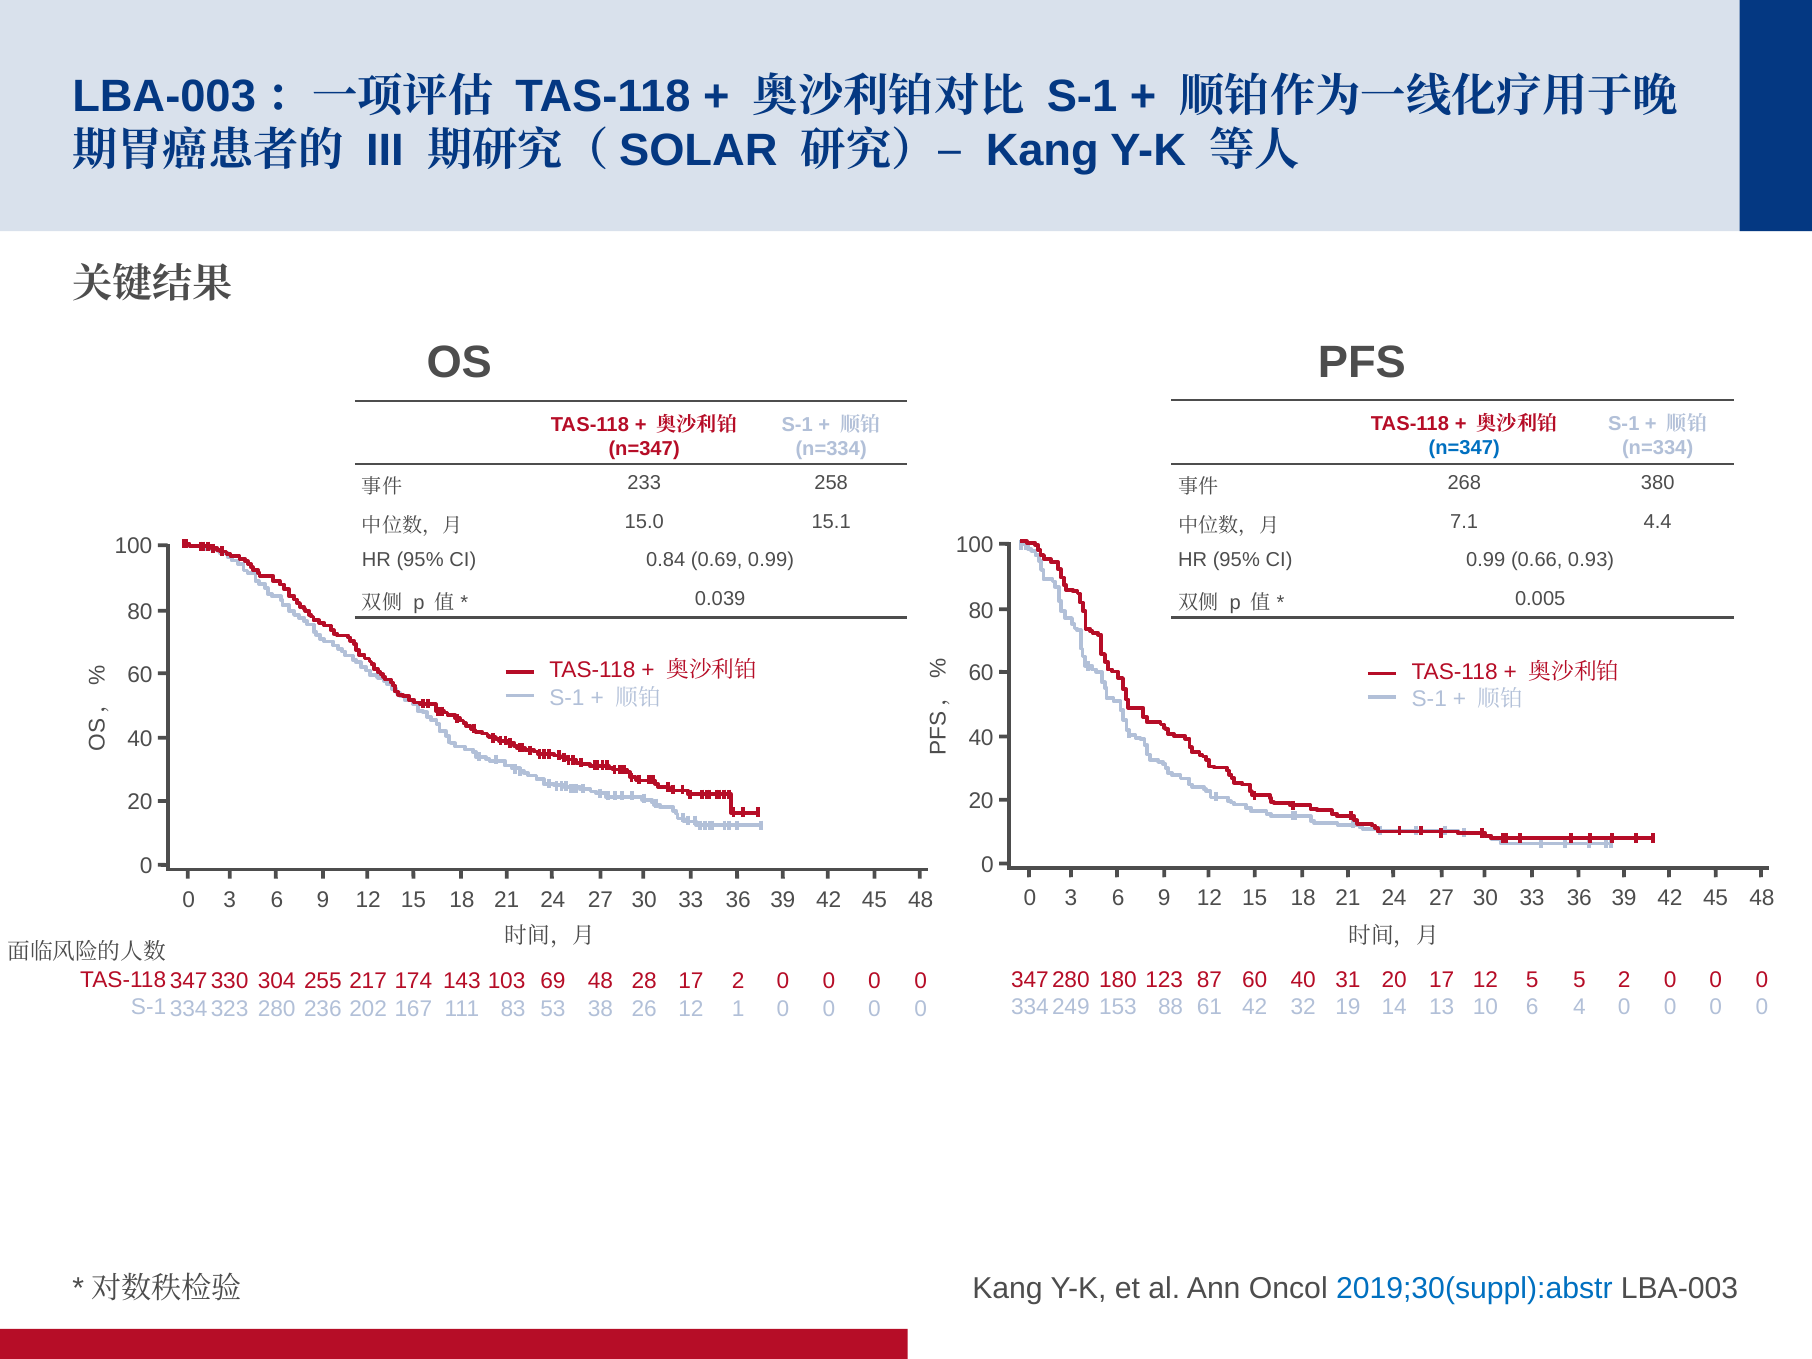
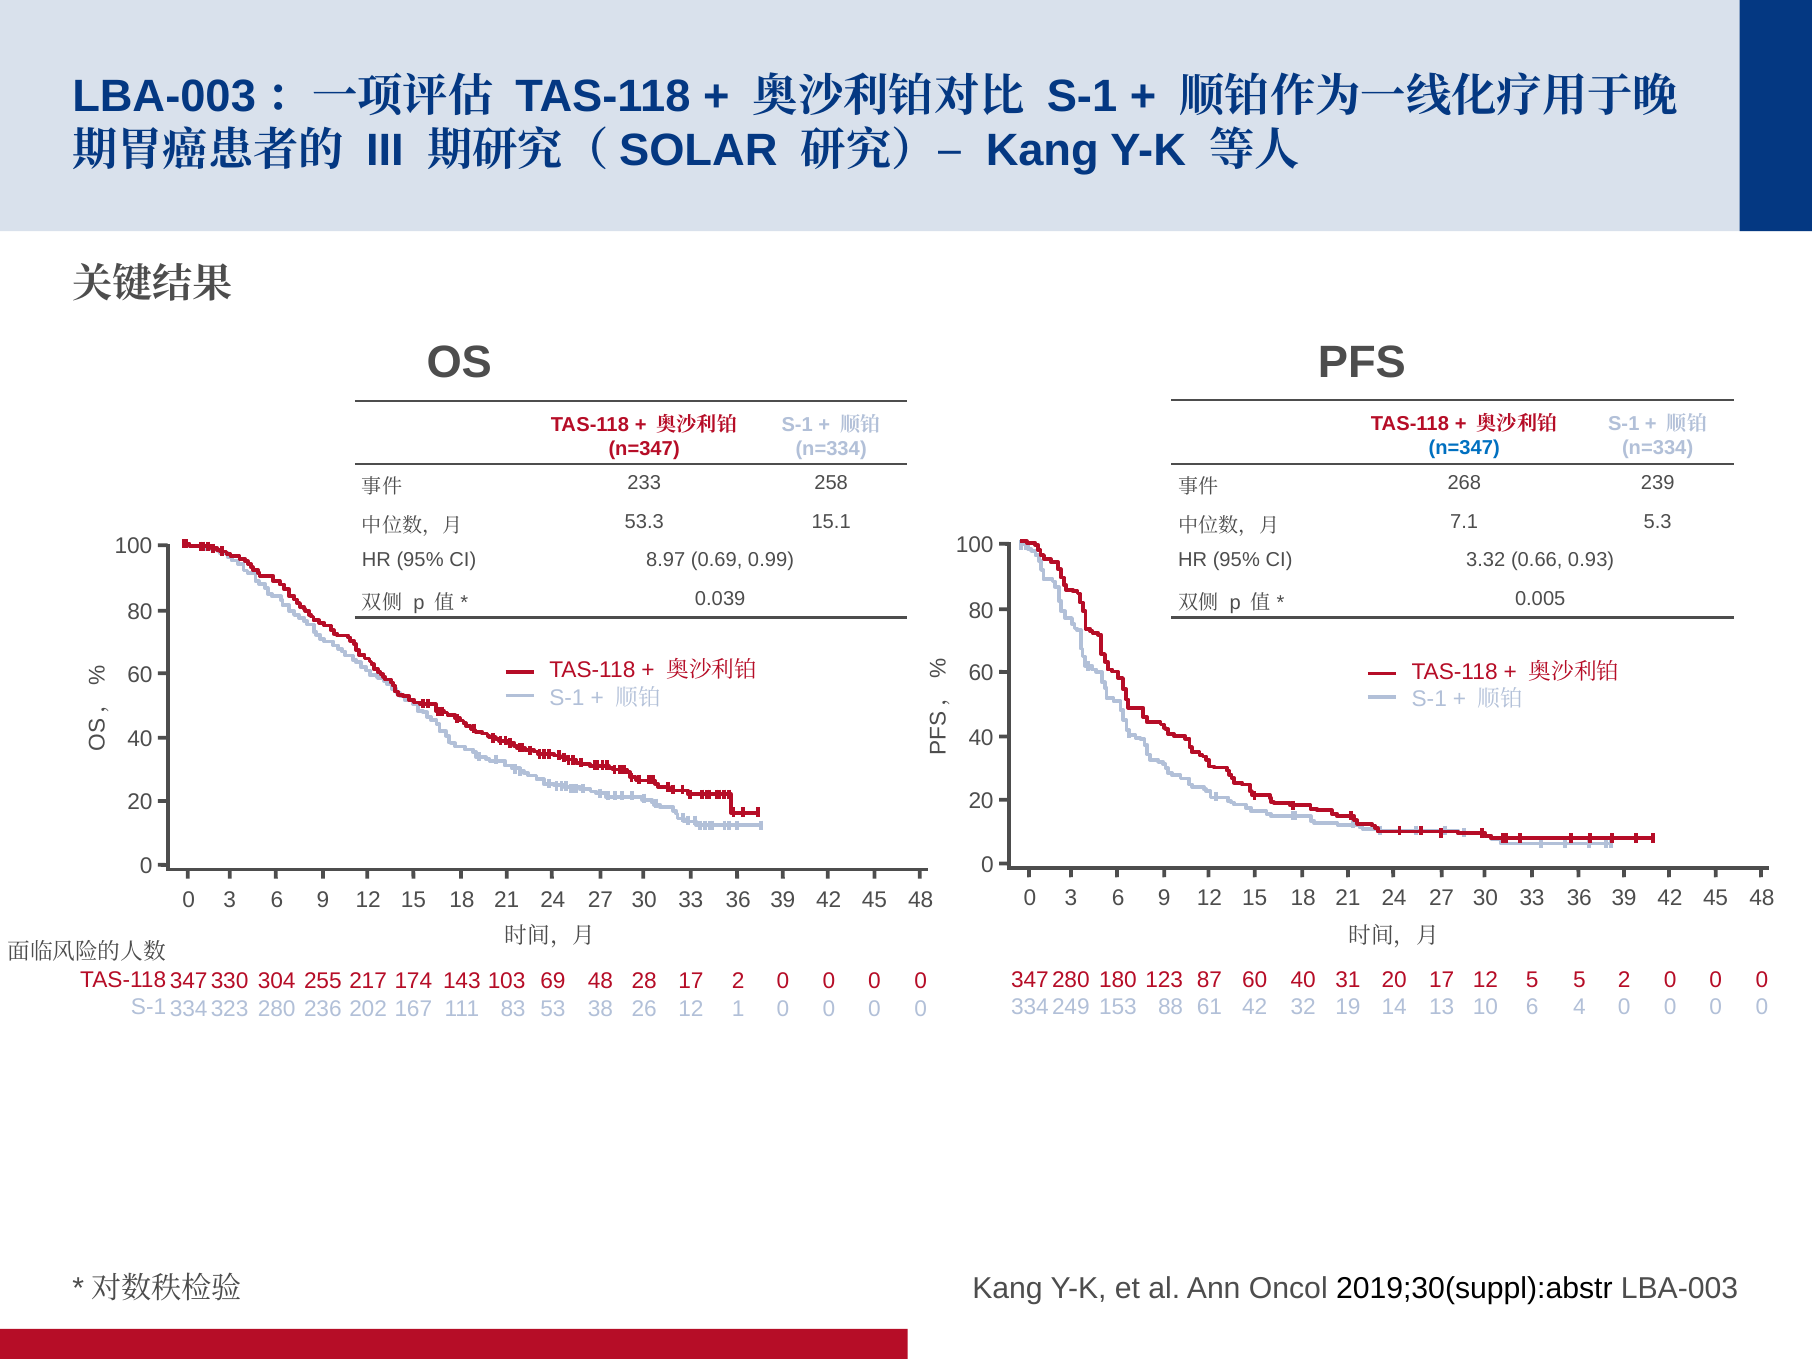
380: 380 -> 239 (1658, 483)
15.0: 15.0 -> 53.3 (644, 522)
4.4: 4.4 -> 5.3 (1658, 522)
0.84: 0.84 -> 8.97 (666, 560)
CI 0.99: 0.99 -> 3.32 (1486, 560)
2019;30(suppl):abstr colour: blue -> black (1474, 1288)
